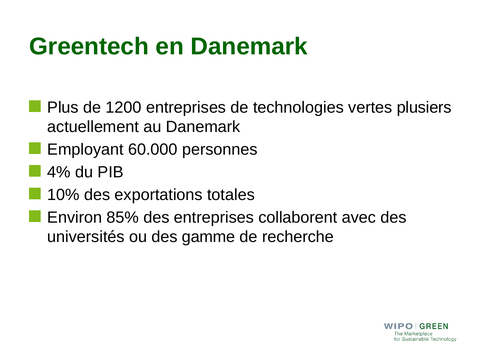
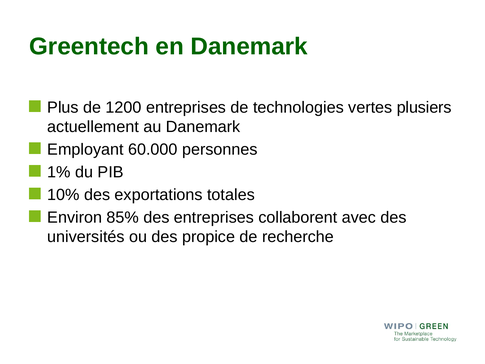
4%: 4% -> 1% (59, 172)
gamme: gamme -> propice (209, 237)
